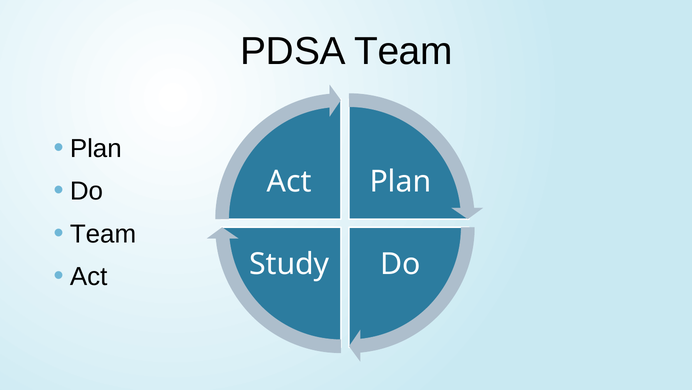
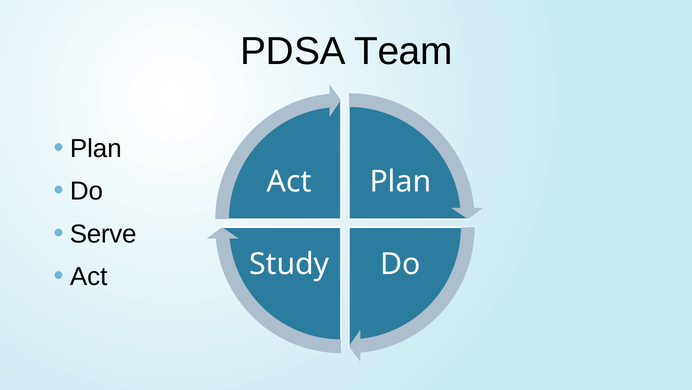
Team: Team -> Serve (103, 234)
